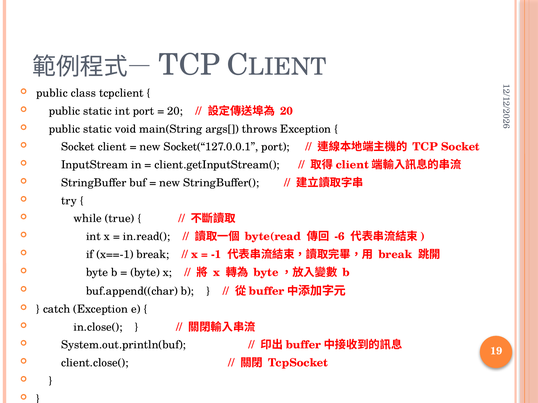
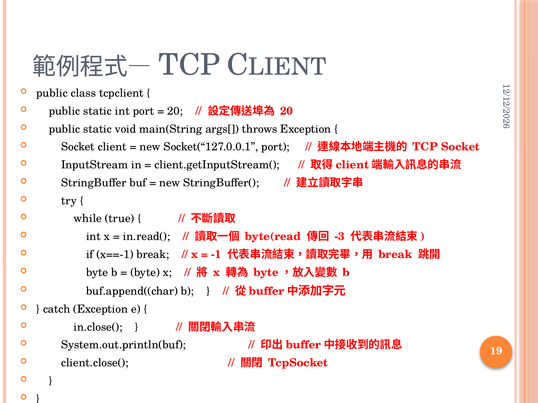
-6: -6 -> -3 (340, 237)
